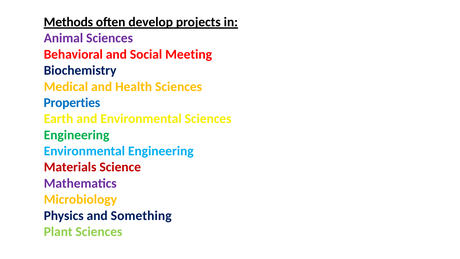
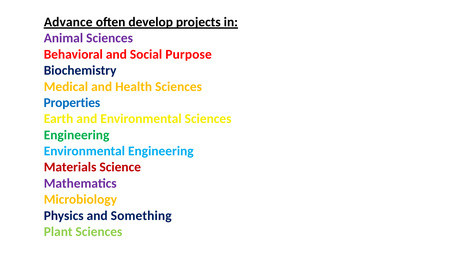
Methods: Methods -> Advance (68, 22)
Meeting: Meeting -> Purpose (189, 54)
